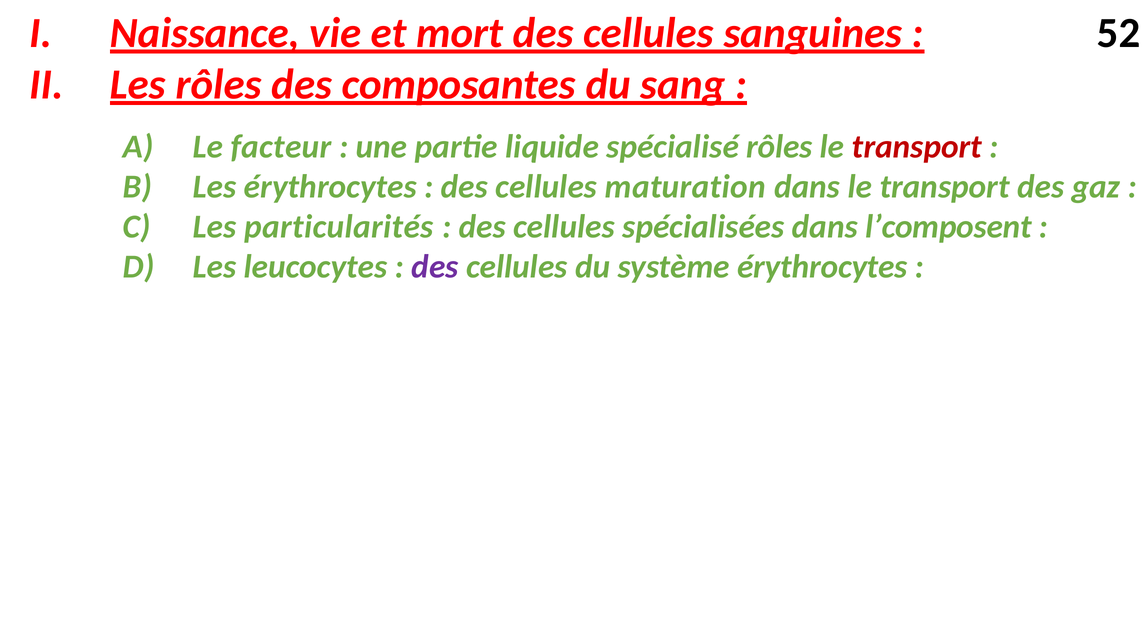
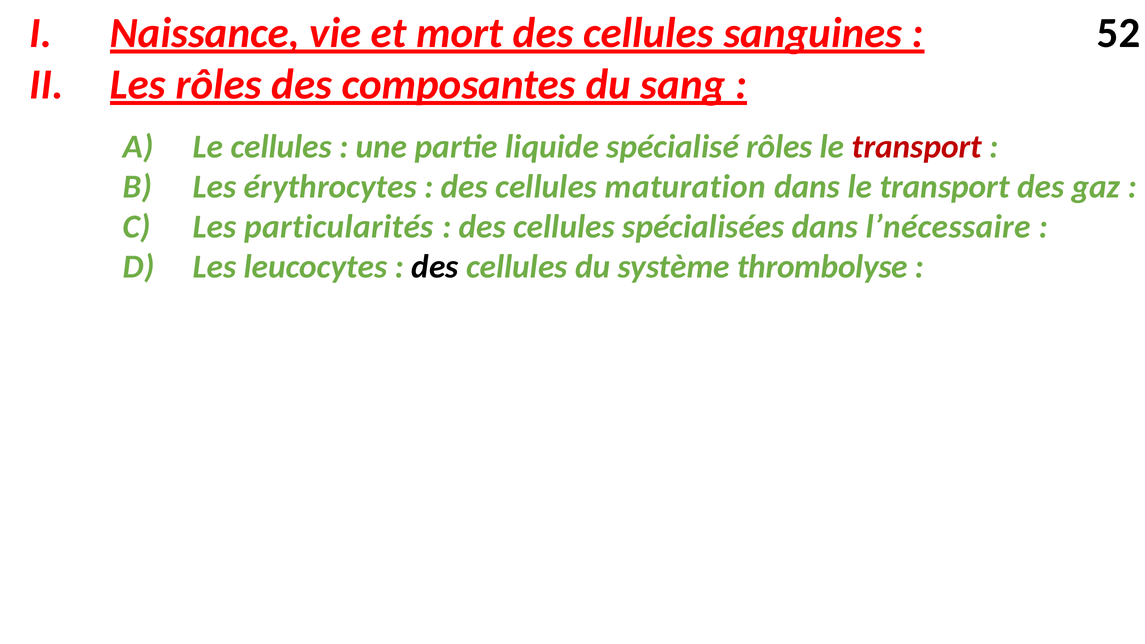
Le facteur: facteur -> cellules (281, 147)
l’composent: l’composent -> l’nécessaire (948, 227)
des colour: purple -> black (435, 267)
système érythrocytes: érythrocytes -> thrombolyse (823, 267)
